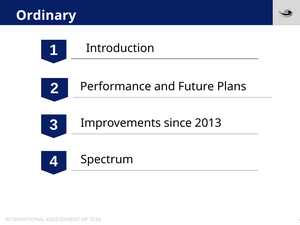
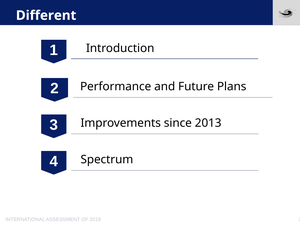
Ordinary: Ordinary -> Different (46, 15)
